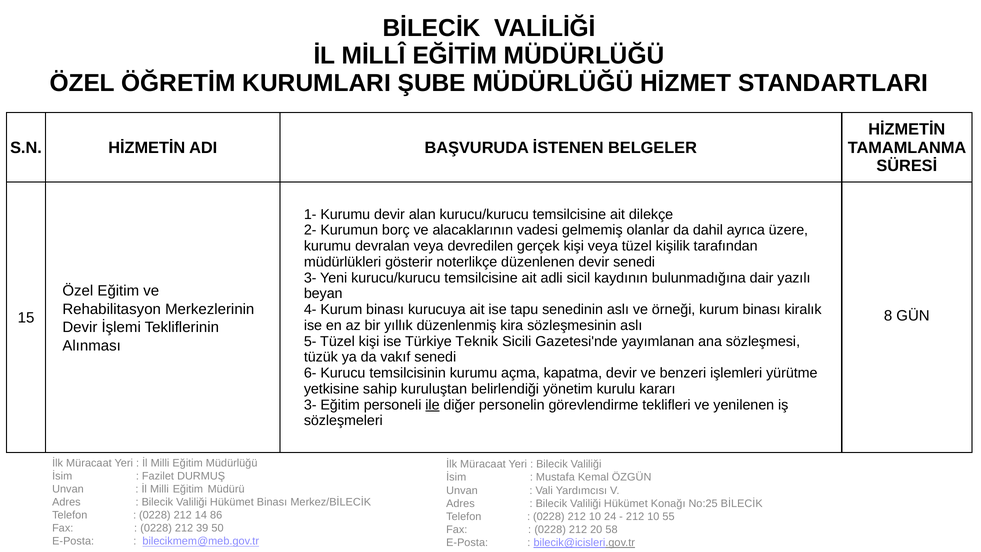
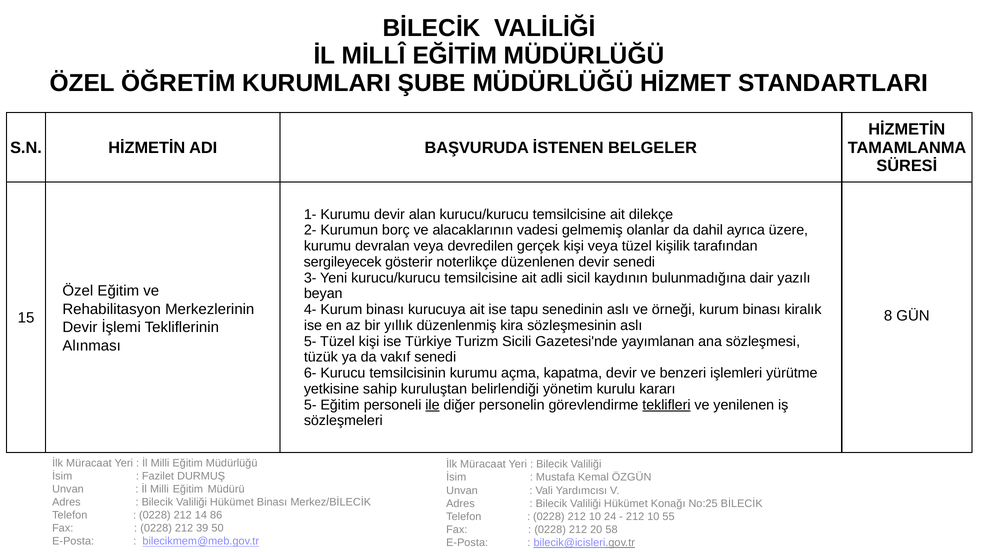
müdürlükleri: müdürlükleri -> sergileyecek (343, 262)
Teknik: Teknik -> Turizm (477, 341)
3-: 3- -> 5- (310, 405)
teklifleri underline: none -> present (666, 405)
